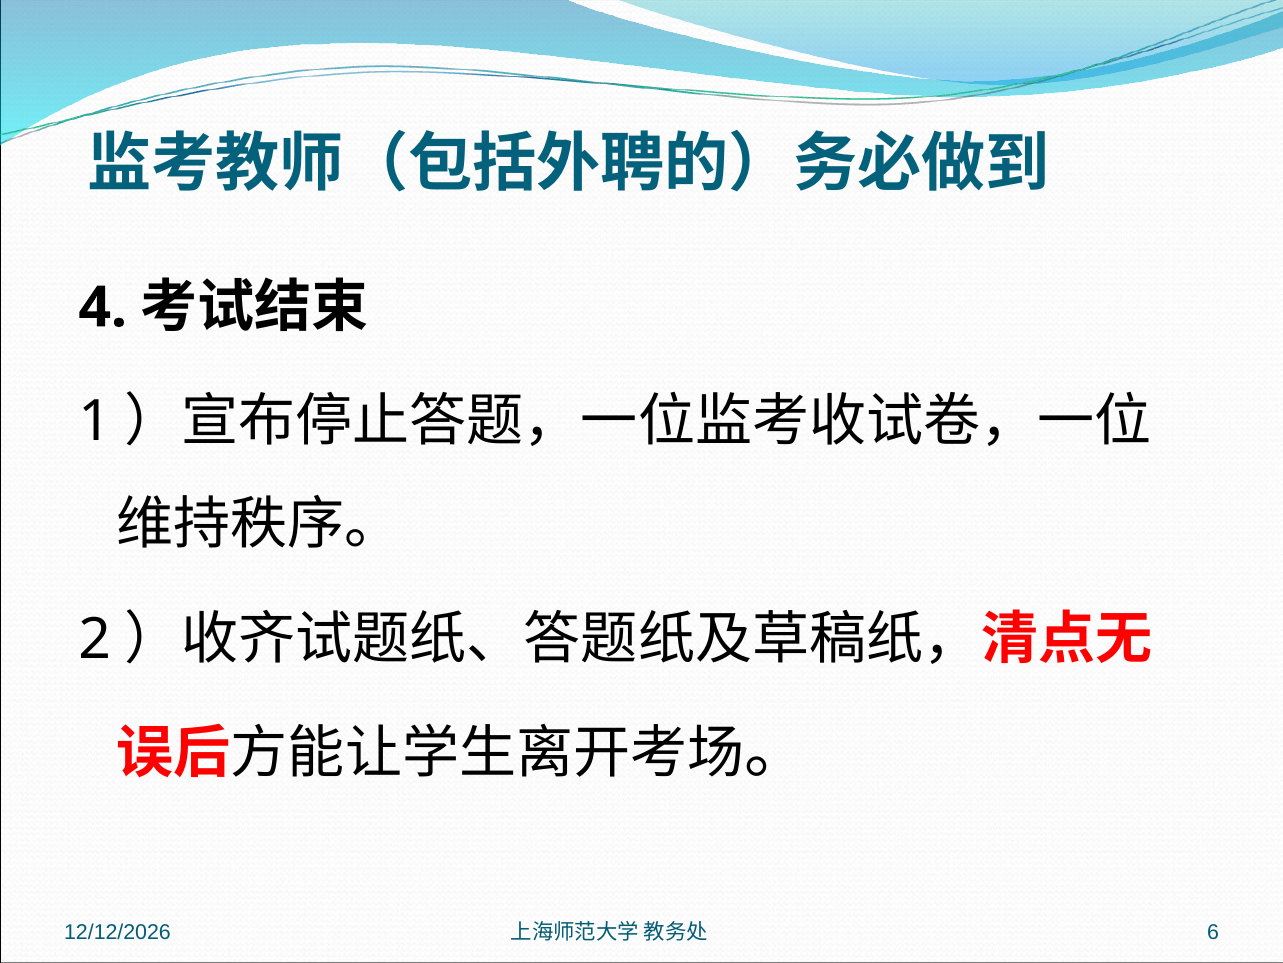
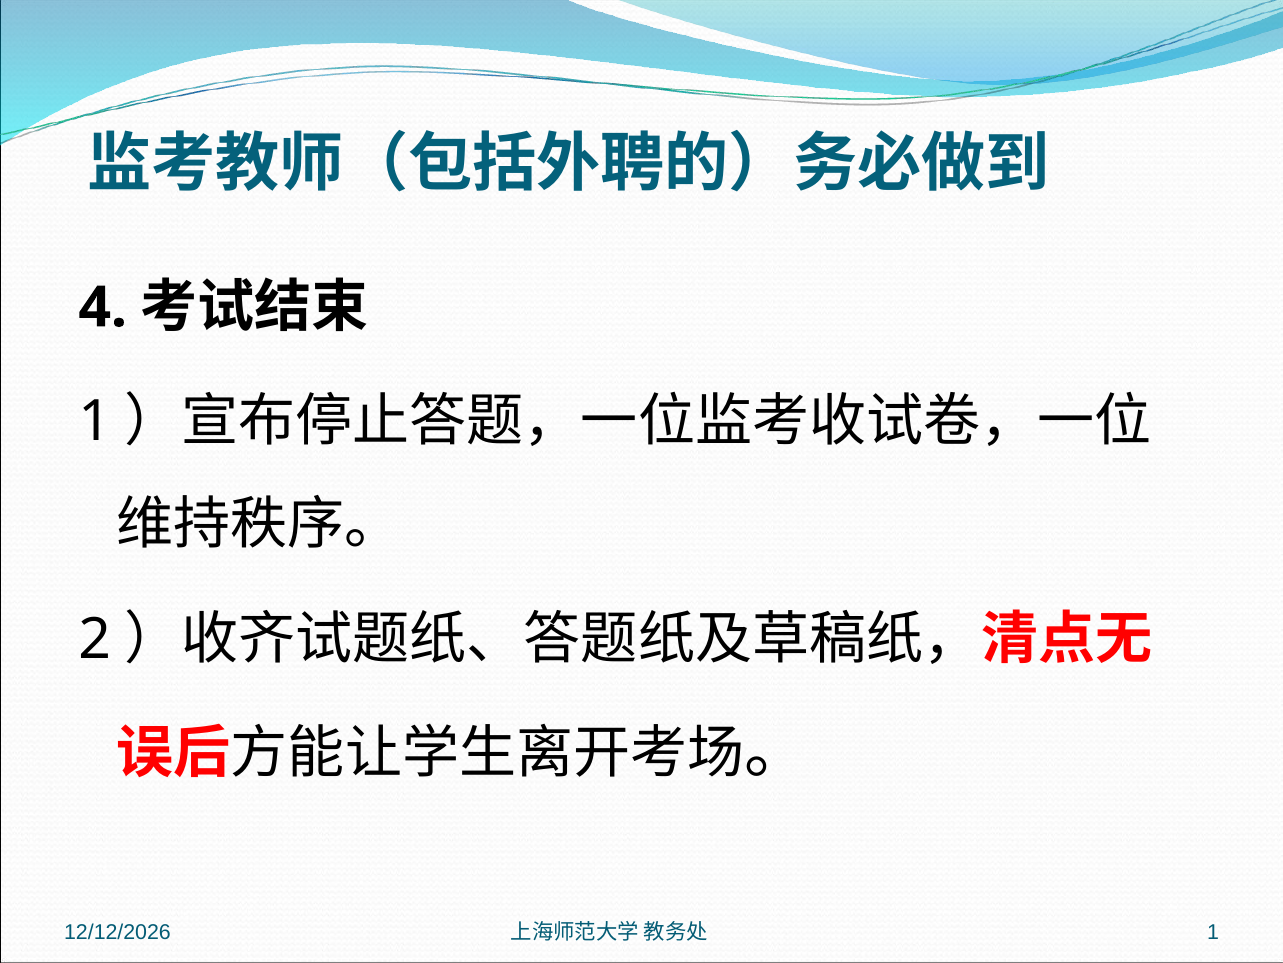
6: 6 -> 1 (1213, 932)
